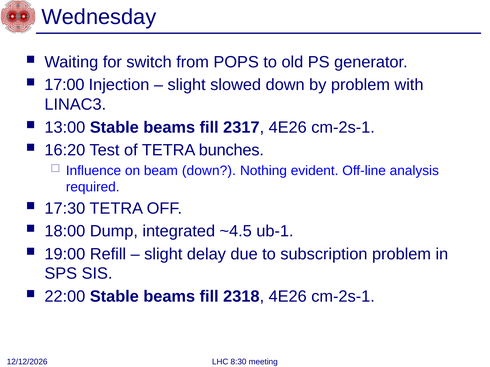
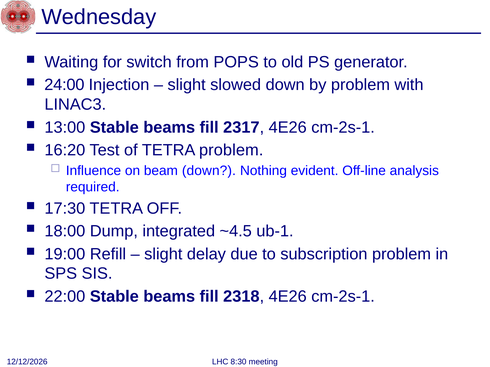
17:00: 17:00 -> 24:00 (64, 85)
TETRA bunches: bunches -> problem (231, 150)
